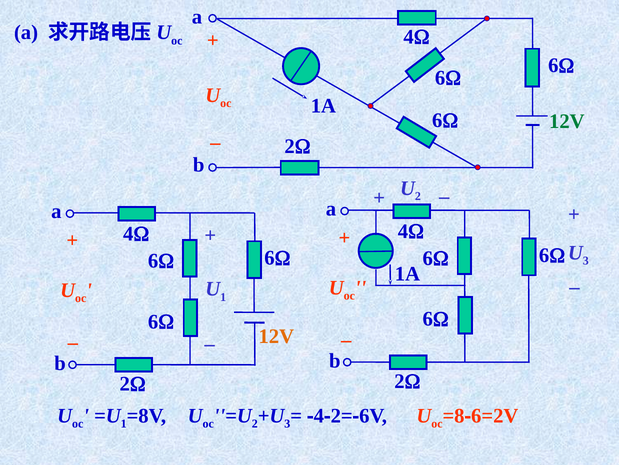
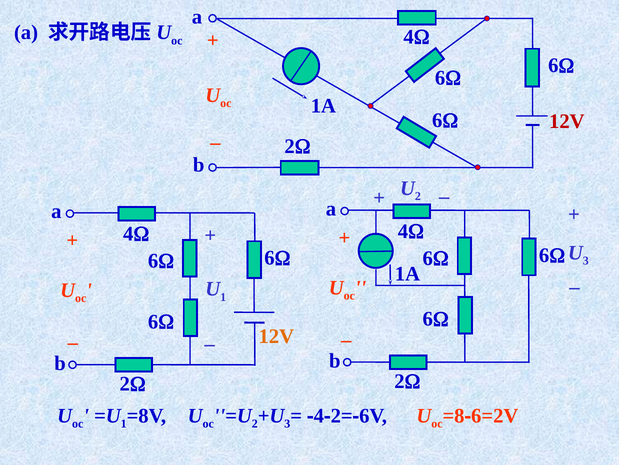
12V colour: green -> red (567, 121)
